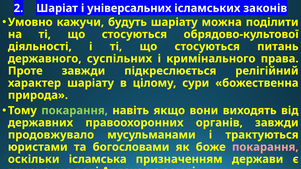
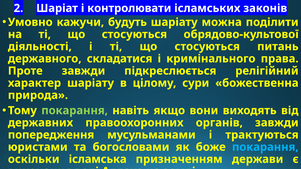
універсальних: універсальних -> контролювати (129, 8)
суспільних: суспільних -> складатися (120, 59)
продовжувало: продовжувало -> попередження (51, 135)
покарання colour: pink -> light blue (265, 147)
